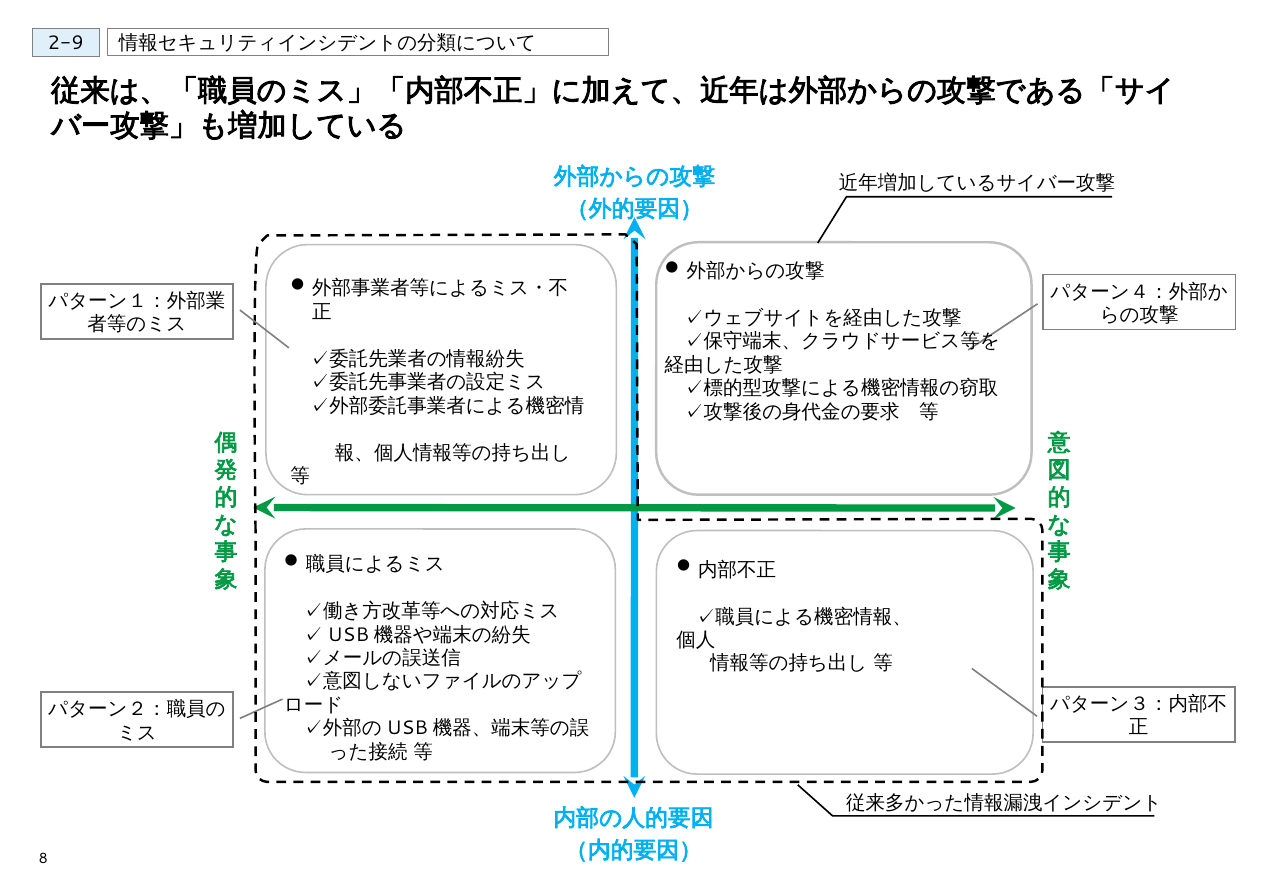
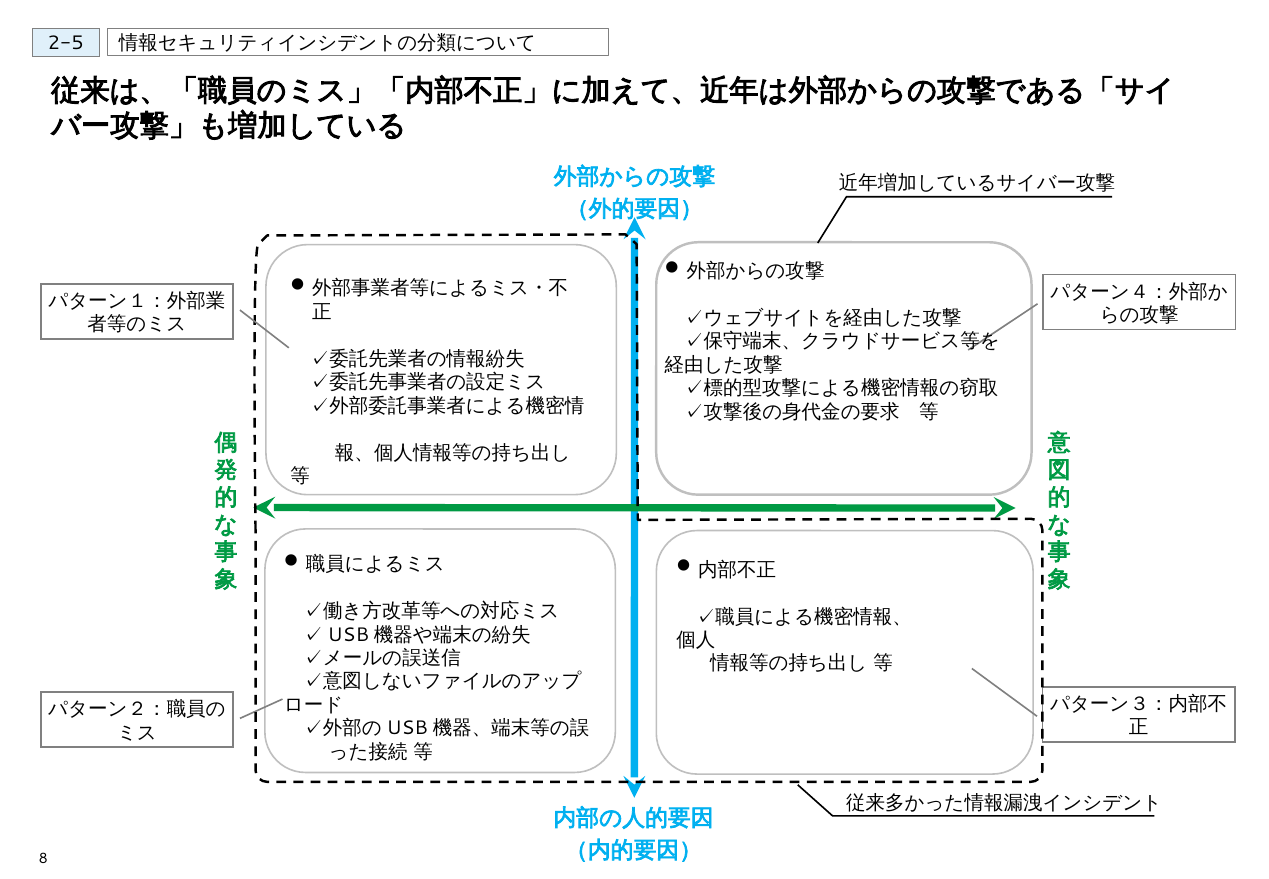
2-9: 2-9 -> 2-5 (66, 44)
